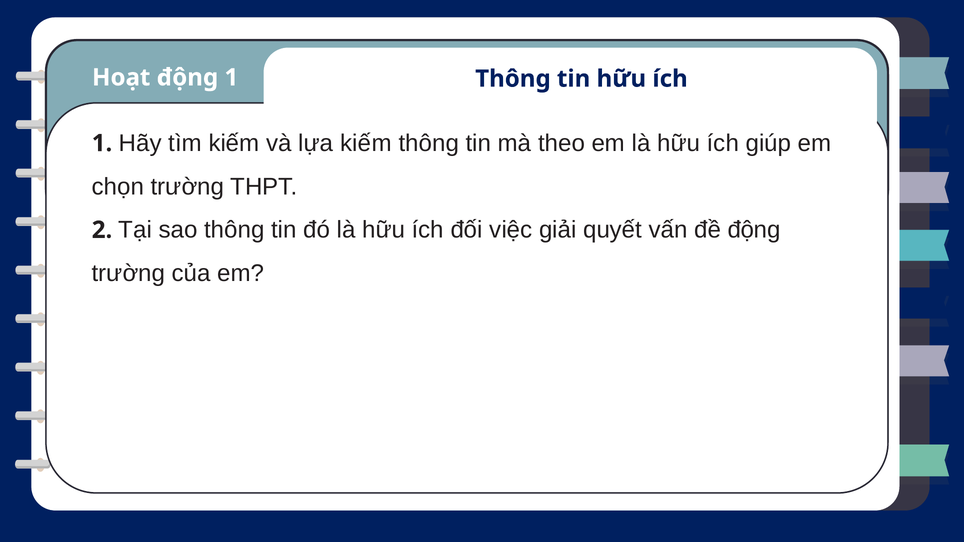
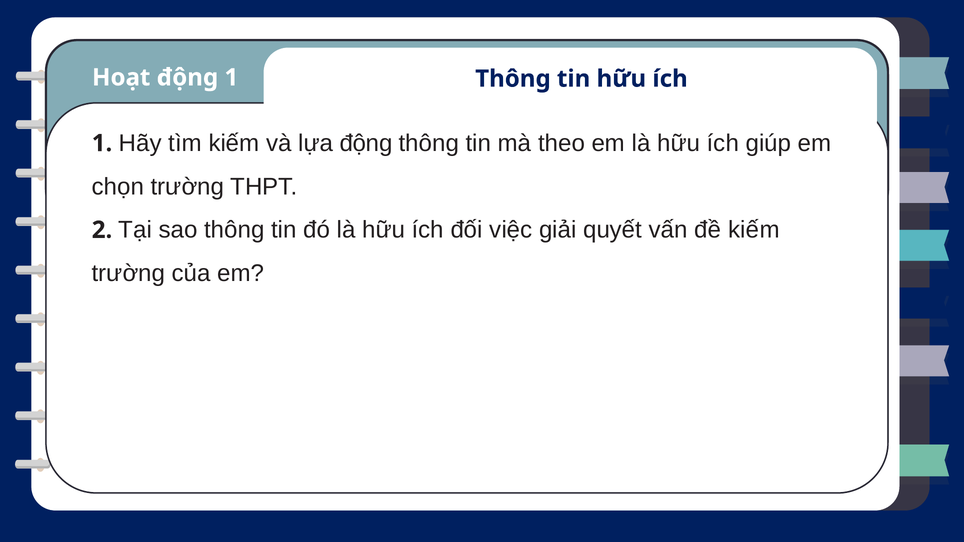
lựa kiếm: kiếm -> động (366, 143)
đề động: động -> kiếm (754, 230)
